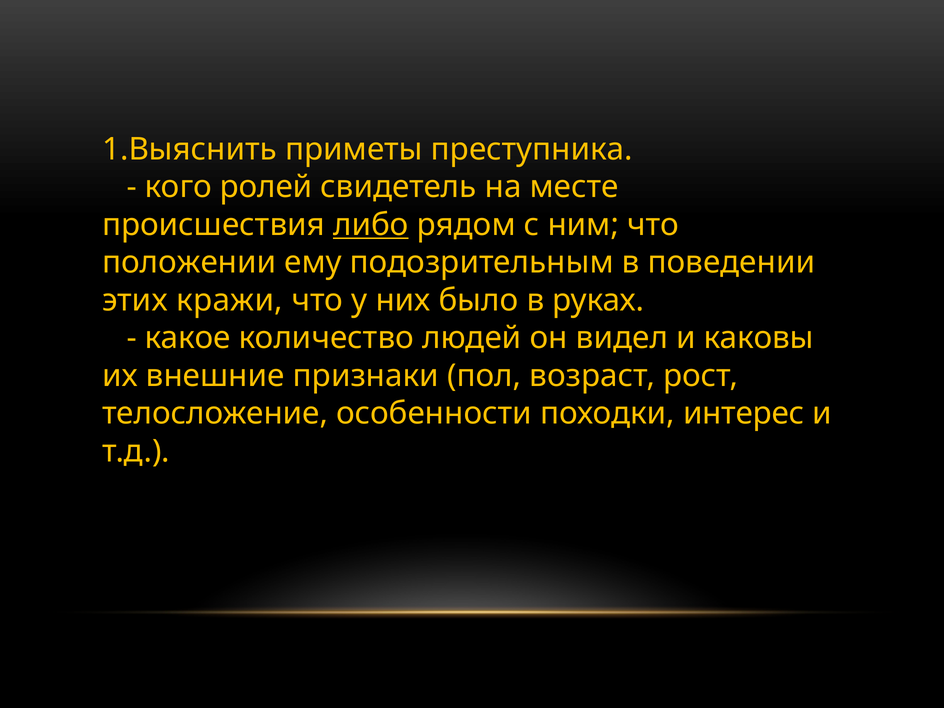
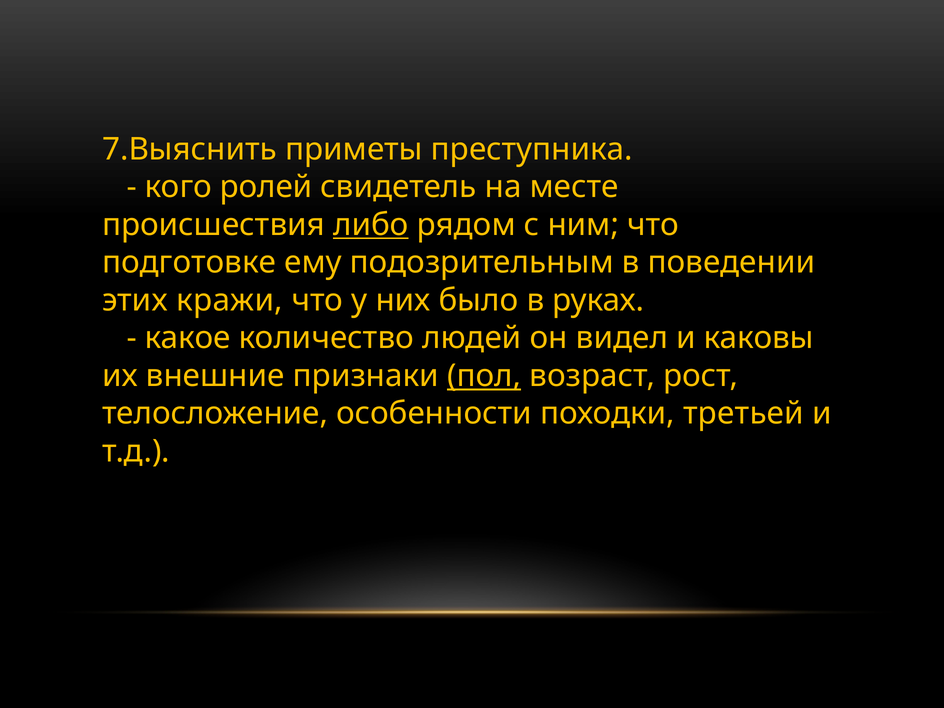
1.Выяснить: 1.Выяснить -> 7.Выяснить (190, 149)
положении: положении -> подготовке (189, 263)
пол underline: none -> present (484, 376)
интерес: интерес -> третьей (743, 414)
